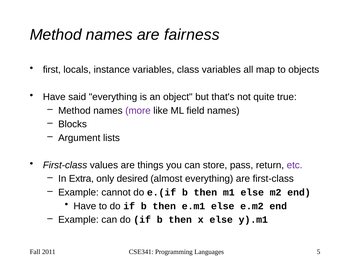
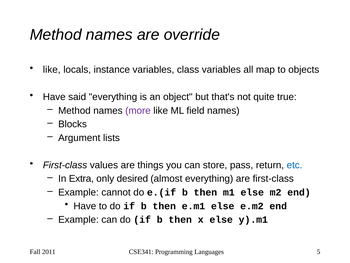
fairness: fairness -> override (192, 35)
first: first -> like (52, 70)
etc colour: purple -> blue (295, 165)
